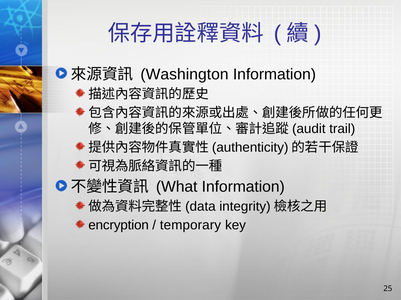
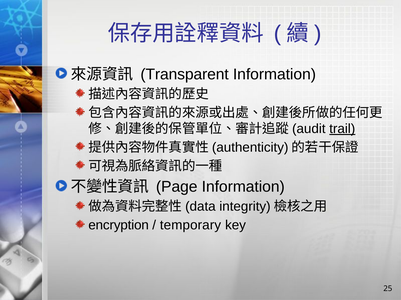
Washington: Washington -> Transparent (185, 74)
trail underline: none -> present (342, 129)
What: What -> Page (177, 187)
